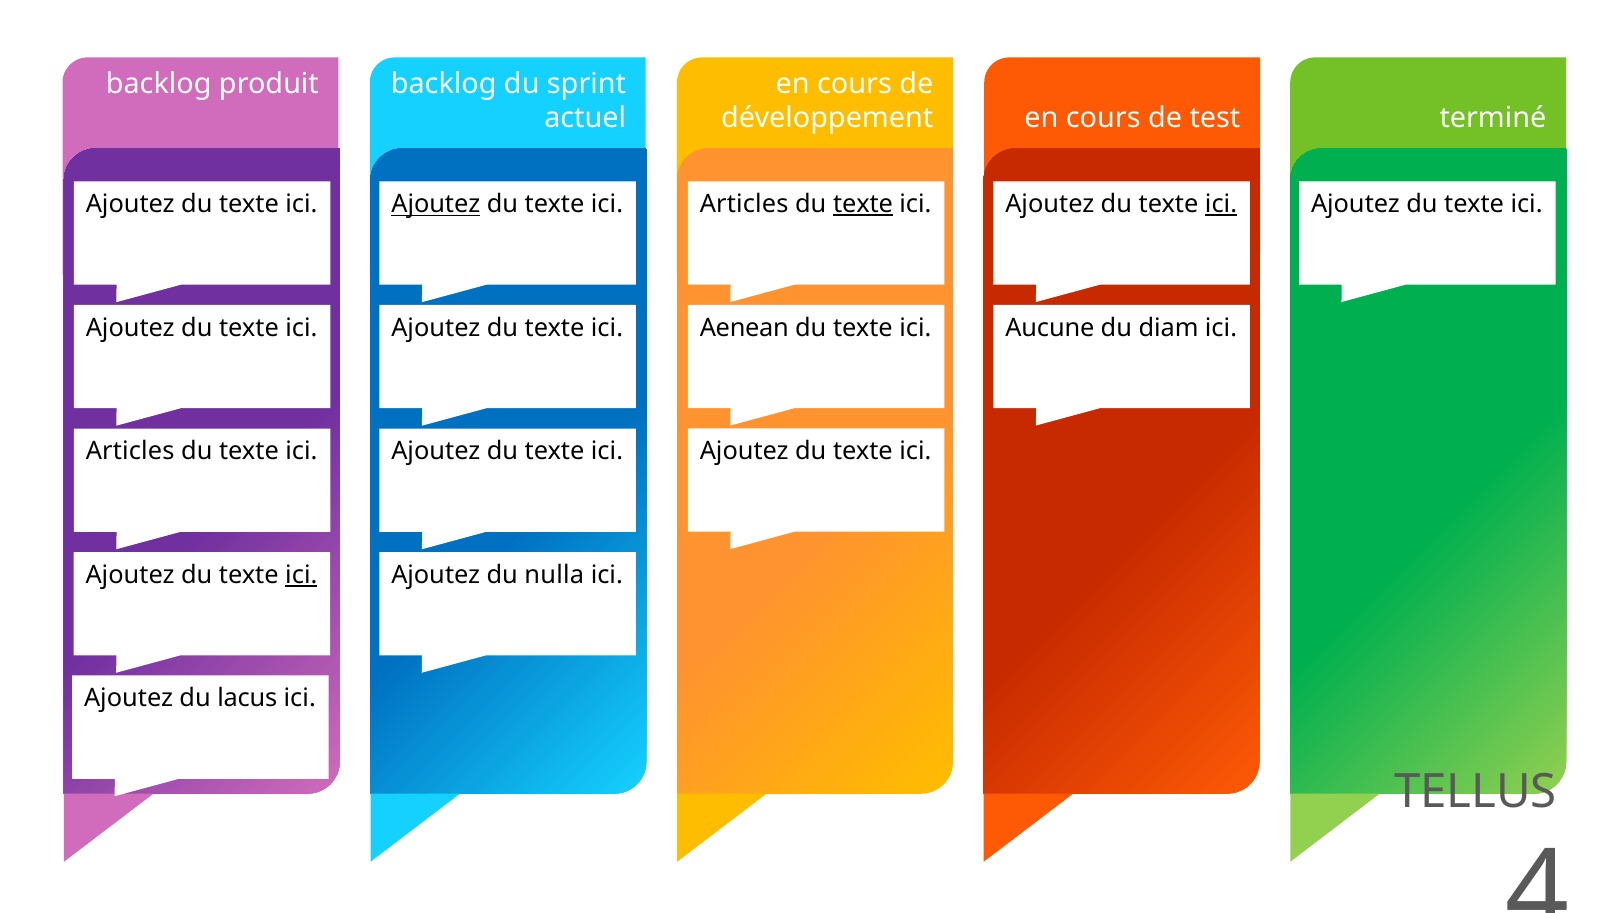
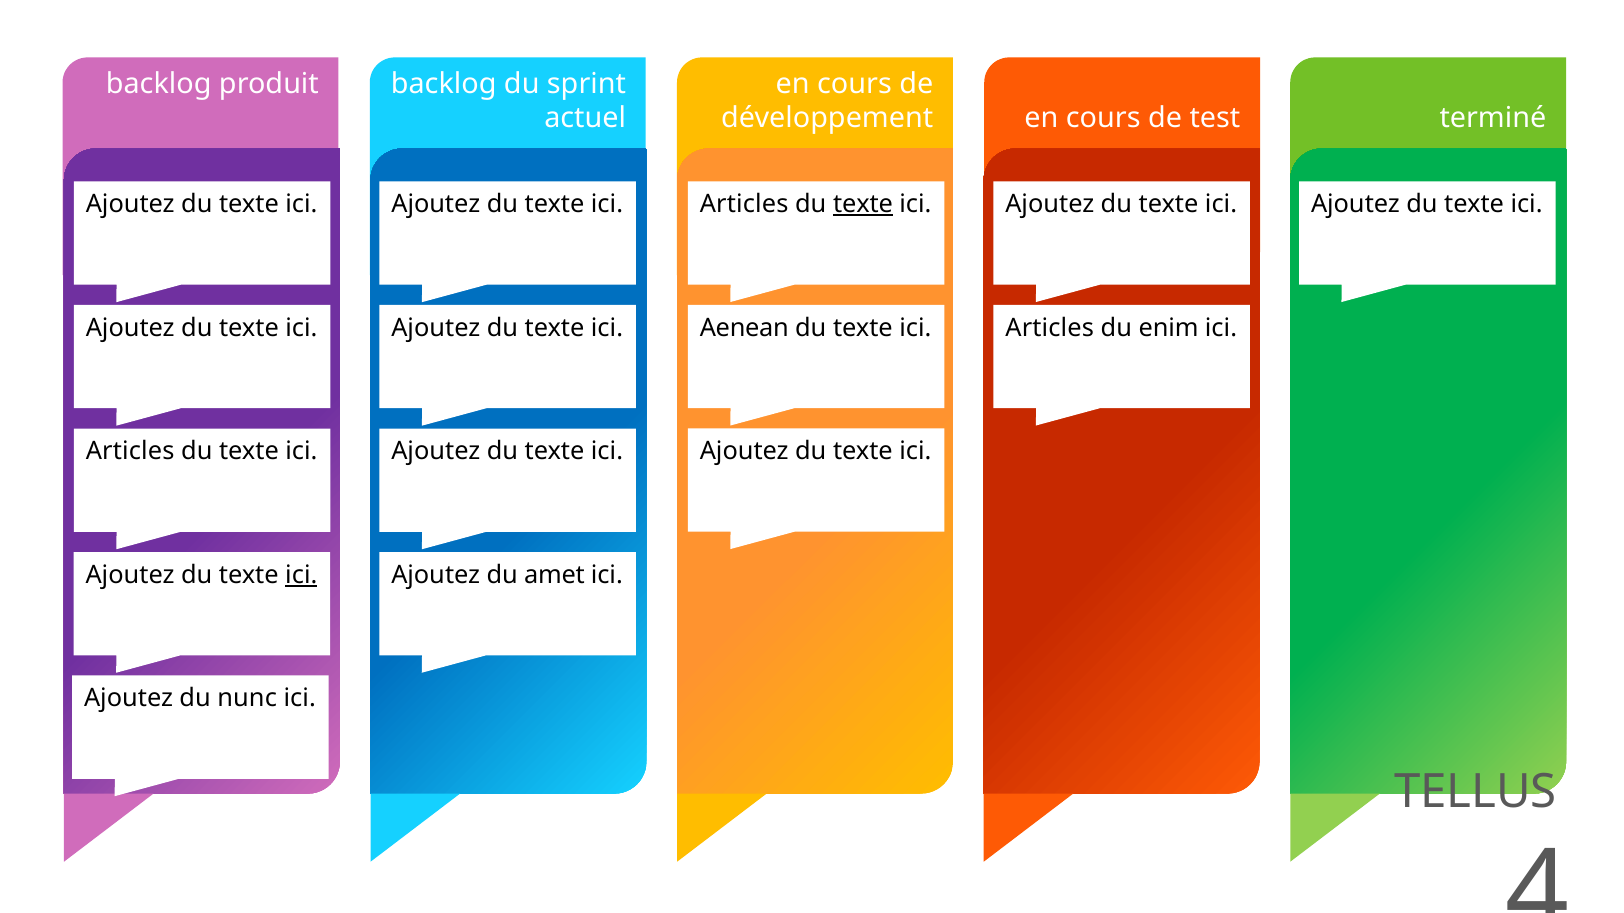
Ajoutez underline: present -> none (436, 205)
ici underline: present -> none (1221, 204)
Aucune: Aucune -> Articles (1050, 328)
diam: diam -> enim (1169, 328)
nulla: nulla -> amet (555, 575)
lacus: lacus -> nunc (247, 699)
